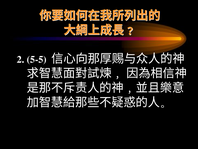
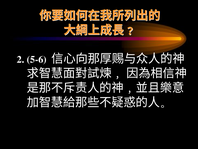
5-5: 5-5 -> 5-6 (37, 59)
